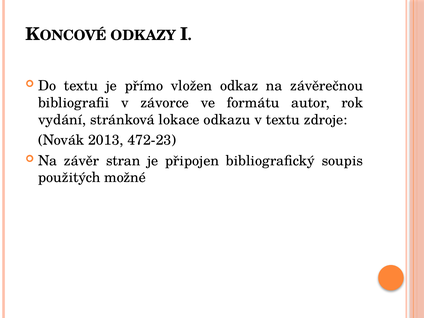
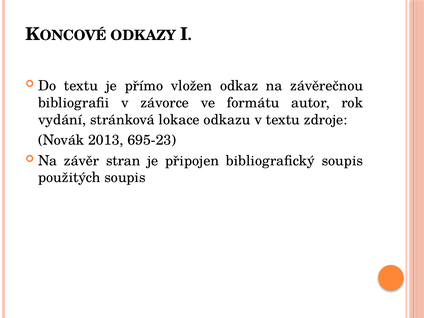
472-23: 472-23 -> 695-23 (152, 140)
použitých možné: možné -> soupis (125, 178)
